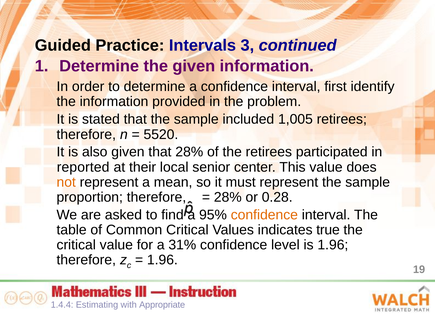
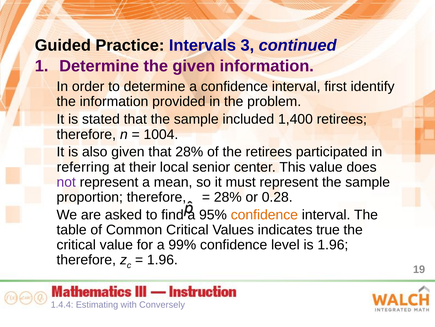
1,005: 1,005 -> 1,400 (295, 119)
5520: 5520 -> 1004 (161, 134)
reported: reported -> referring (83, 167)
not colour: orange -> purple (66, 182)
31%: 31% -> 99% (182, 244)
Appropriate: Appropriate -> Conversely (162, 304)
